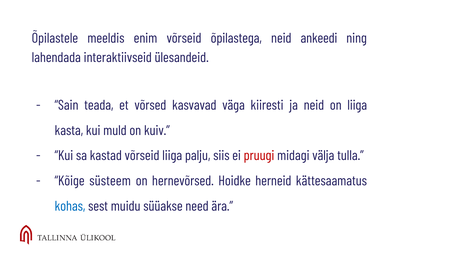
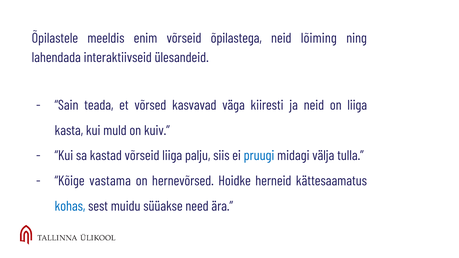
ankeedi: ankeedi -> lõiming (319, 38)
pruugi colour: red -> blue (259, 156)
süsteem: süsteem -> vastama (110, 181)
